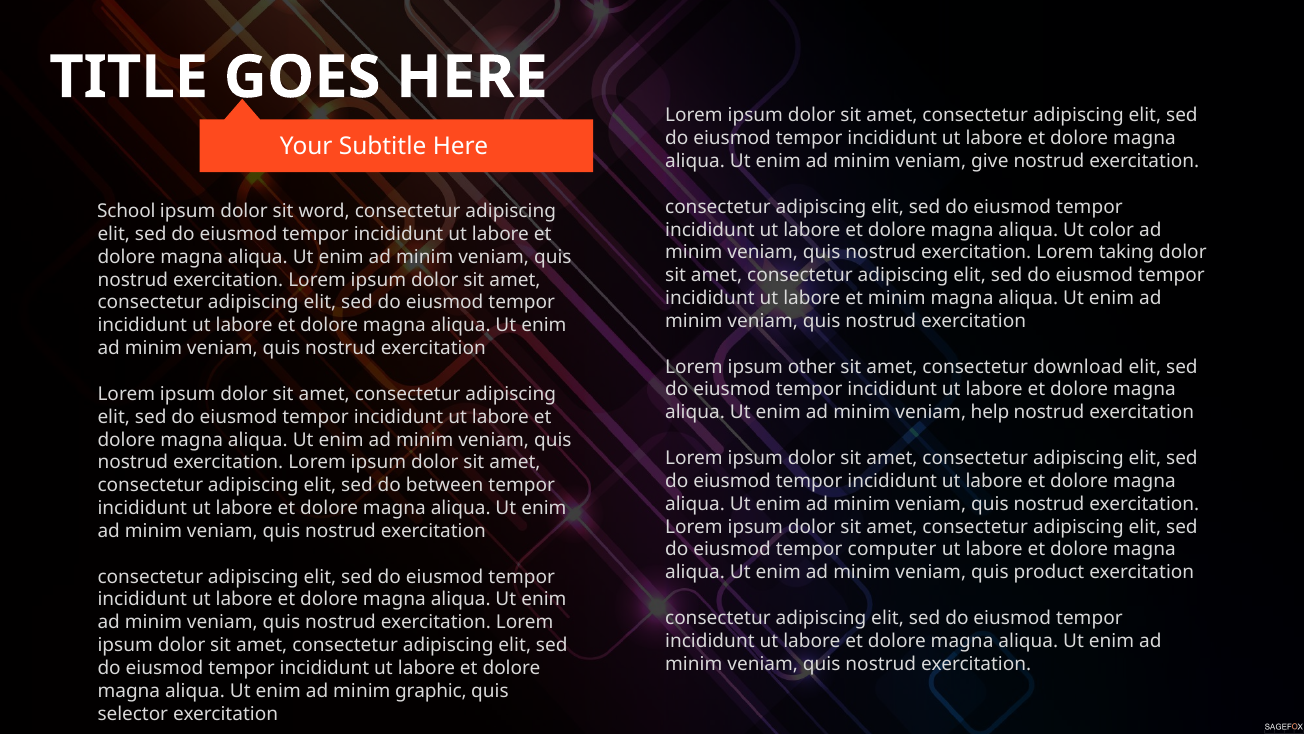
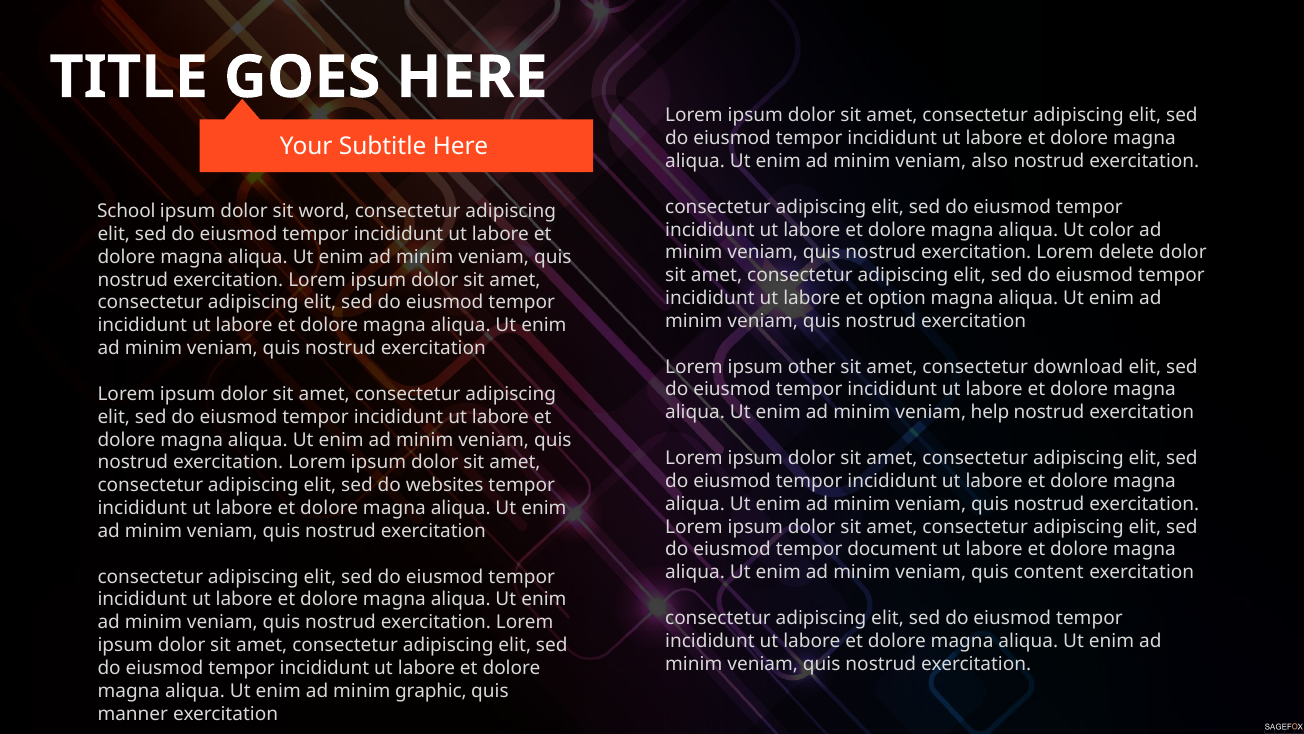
give: give -> also (990, 161)
taking: taking -> delete (1126, 252)
et minim: minim -> option (897, 298)
between: between -> websites (445, 485)
computer: computer -> document (892, 549)
product: product -> content (1049, 572)
selector: selector -> manner (133, 713)
